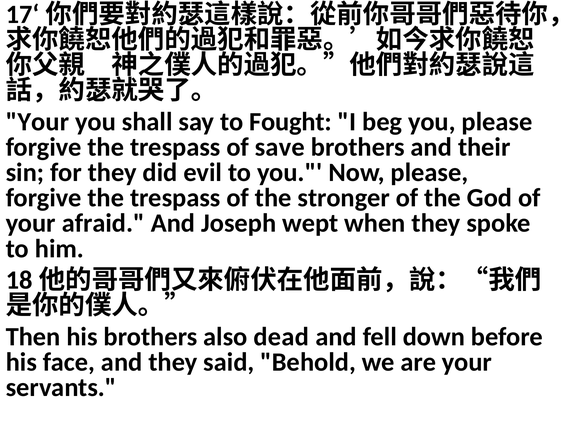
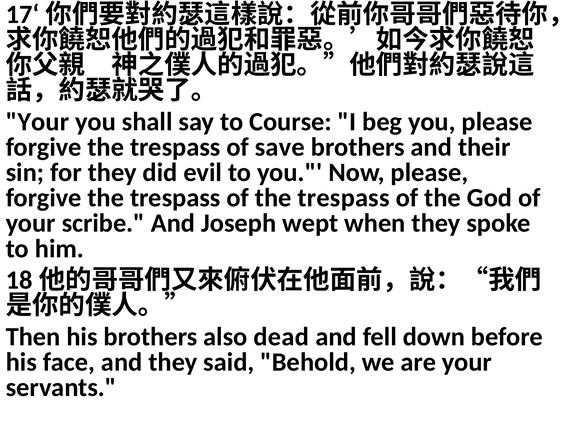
Fought: Fought -> Course (290, 122)
of the stronger: stronger -> trespass (344, 198)
afraid: afraid -> scribe (103, 224)
